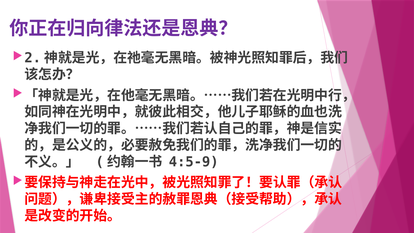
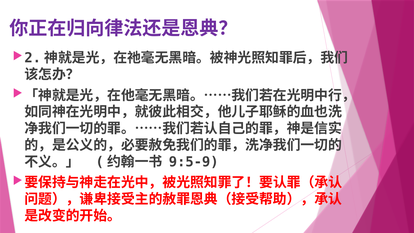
4:5-9: 4:5-9 -> 9:5-9 (194, 162)
